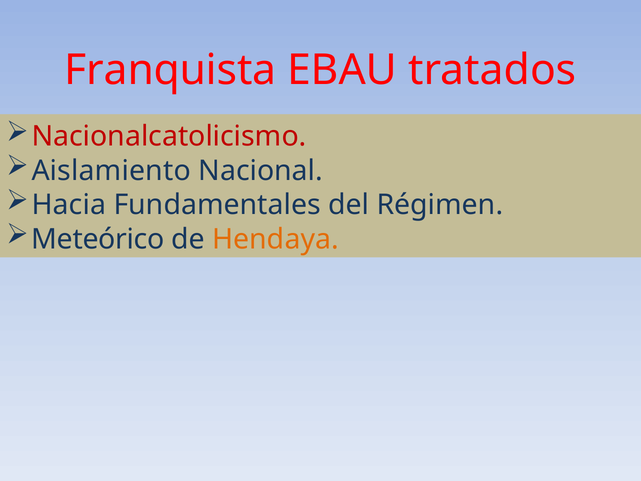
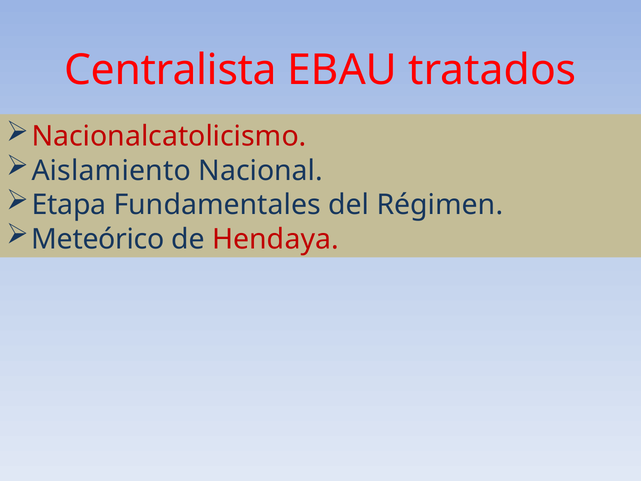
Franquista: Franquista -> Centralista (170, 70)
Hacia: Hacia -> Etapa (69, 205)
Hendaya colour: orange -> red (275, 239)
